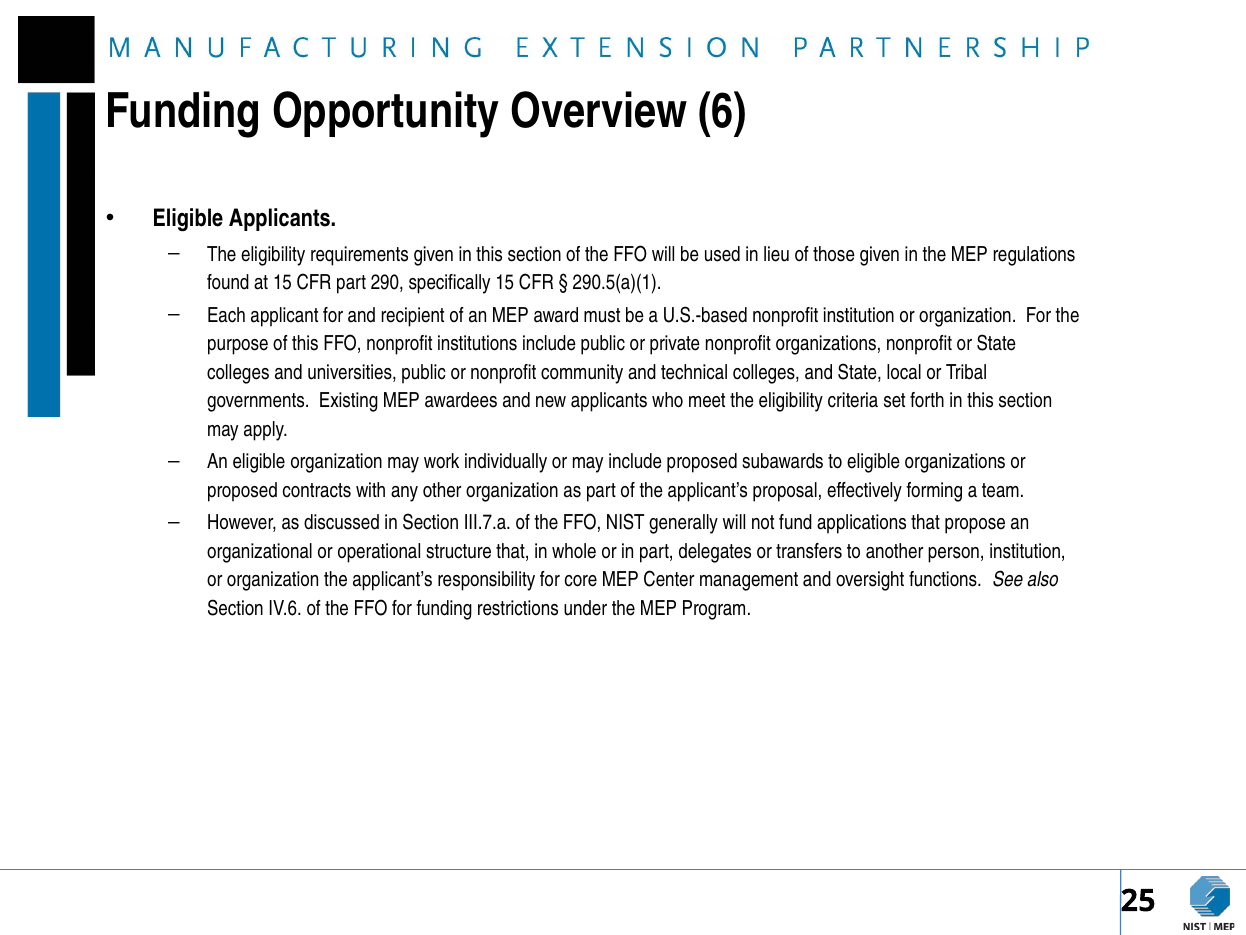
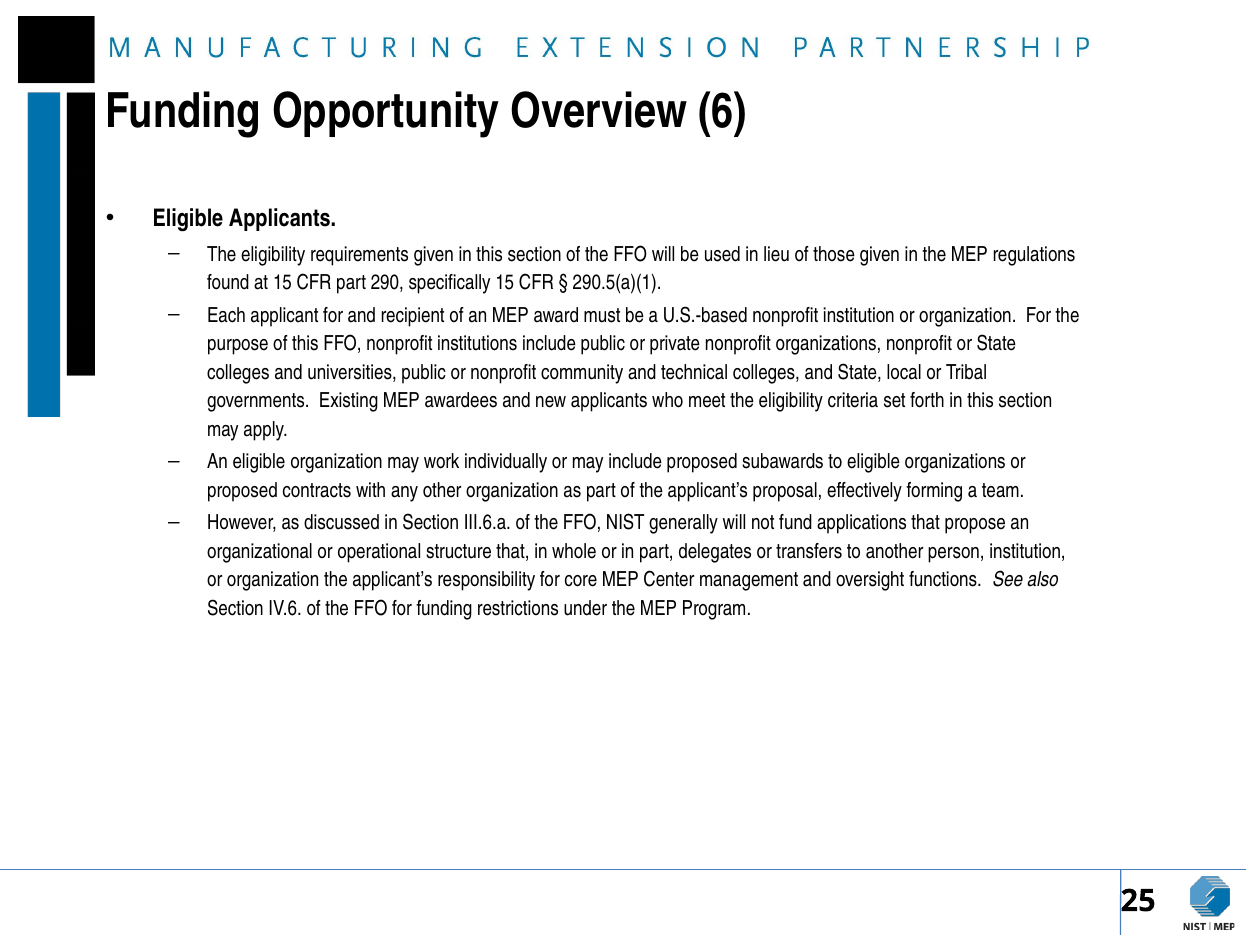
III.7.a: III.7.a -> III.6.a (487, 523)
